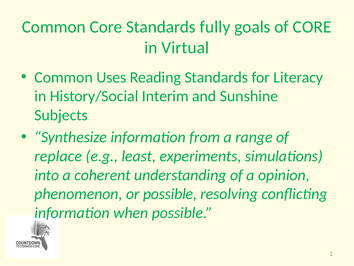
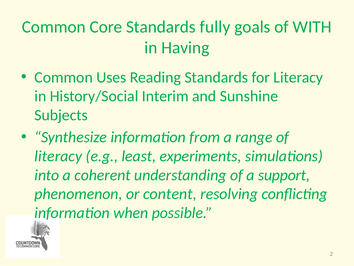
of CORE: CORE -> WITH (312, 27)
Virtual: Virtual -> Having (185, 48)
replace: replace -> literacy (58, 156)
opinion: opinion -> support (284, 175)
or possible: possible -> content (170, 194)
